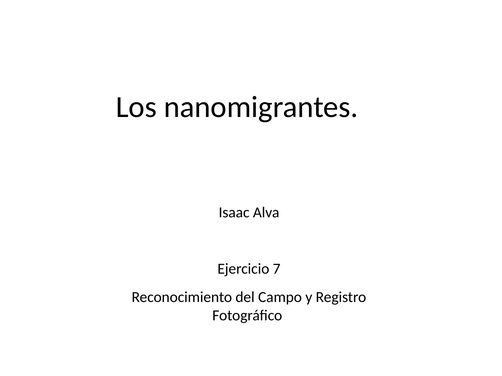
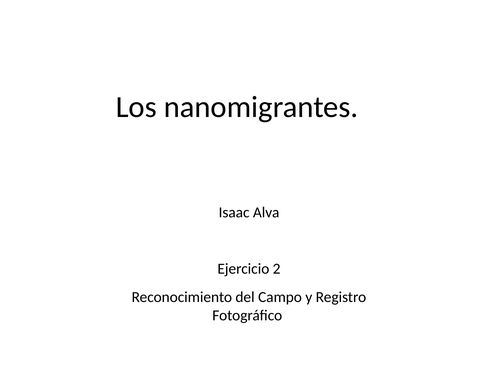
7: 7 -> 2 (277, 269)
